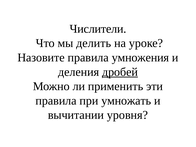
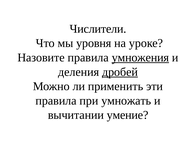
делить: делить -> уровня (94, 43)
умножения underline: none -> present (140, 58)
уровня: уровня -> умение (128, 115)
